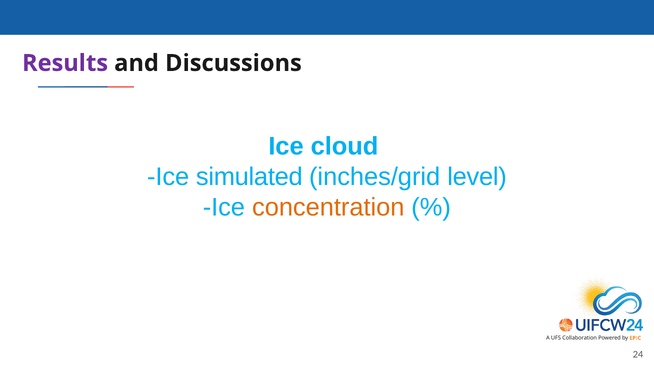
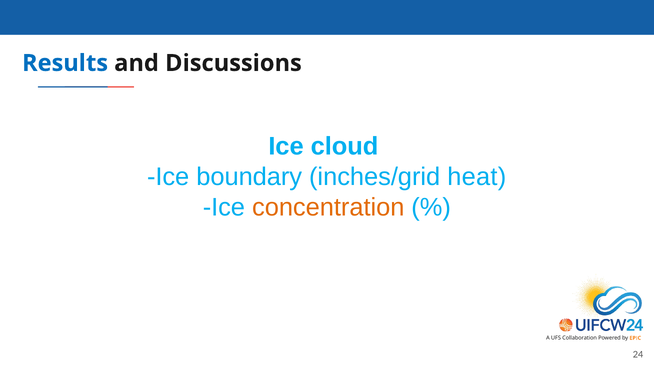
Results colour: purple -> blue (65, 63)
simulated: simulated -> boundary (249, 177)
level: level -> heat (477, 177)
